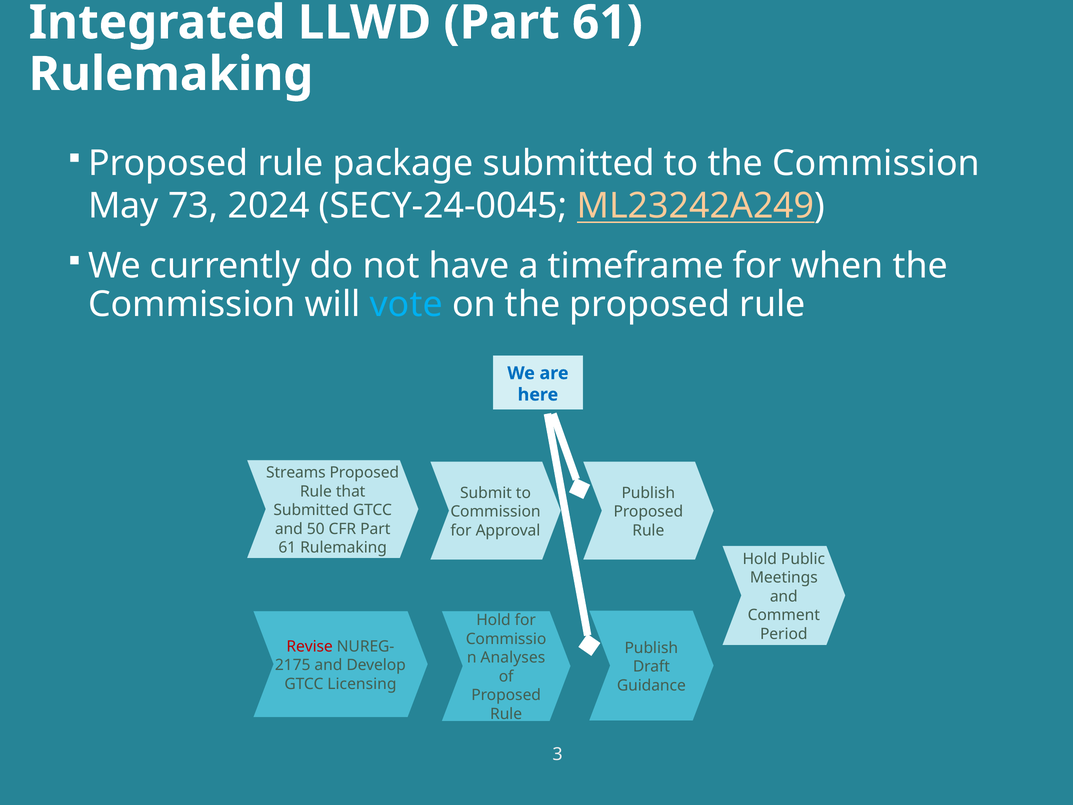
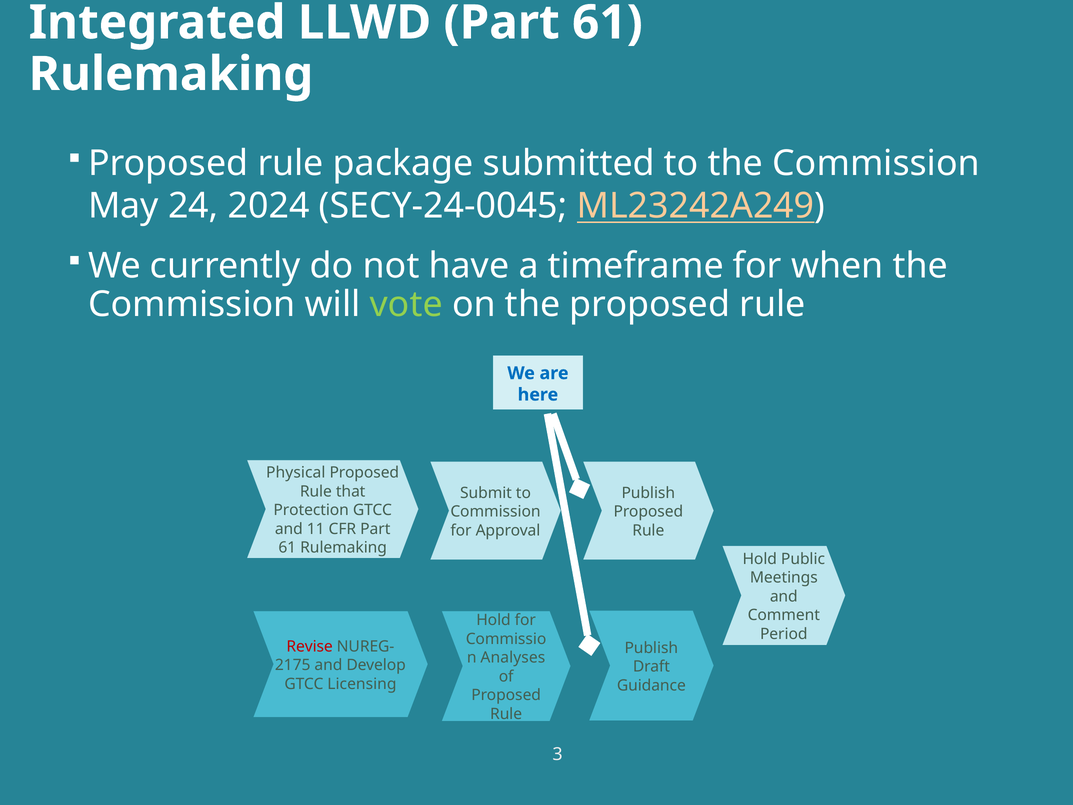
73: 73 -> 24 (193, 206)
vote colour: light blue -> light green (406, 304)
Streams: Streams -> Physical (296, 472)
Submitted: Submitted -> Protection (311, 510)
50: 50 -> 11 (316, 529)
